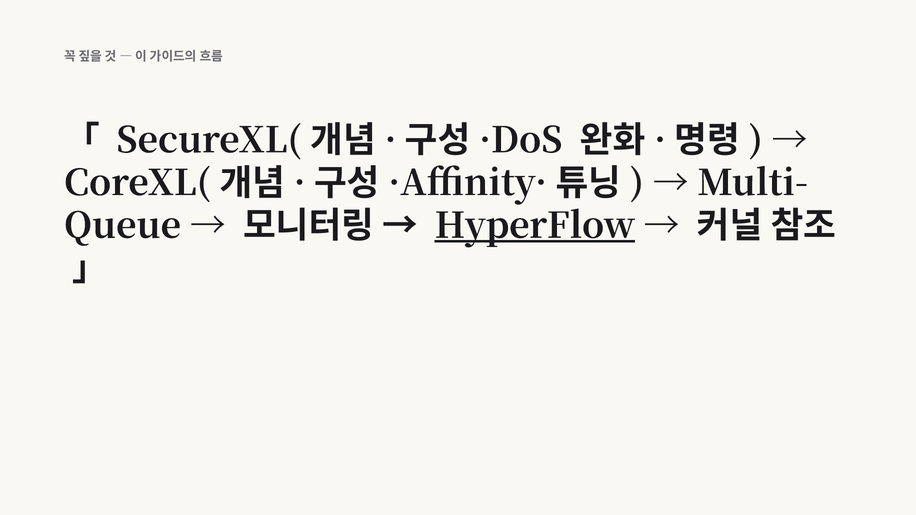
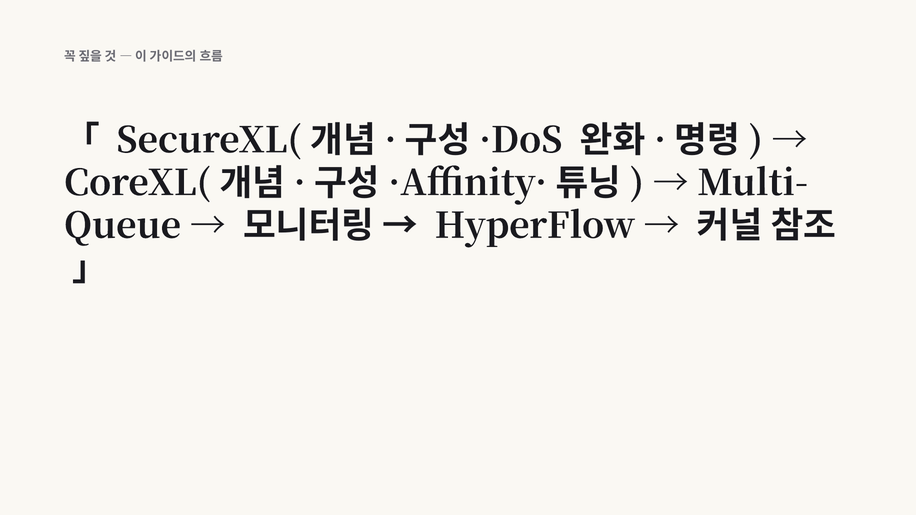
HyperFlow underline: present -> none (535, 226)
